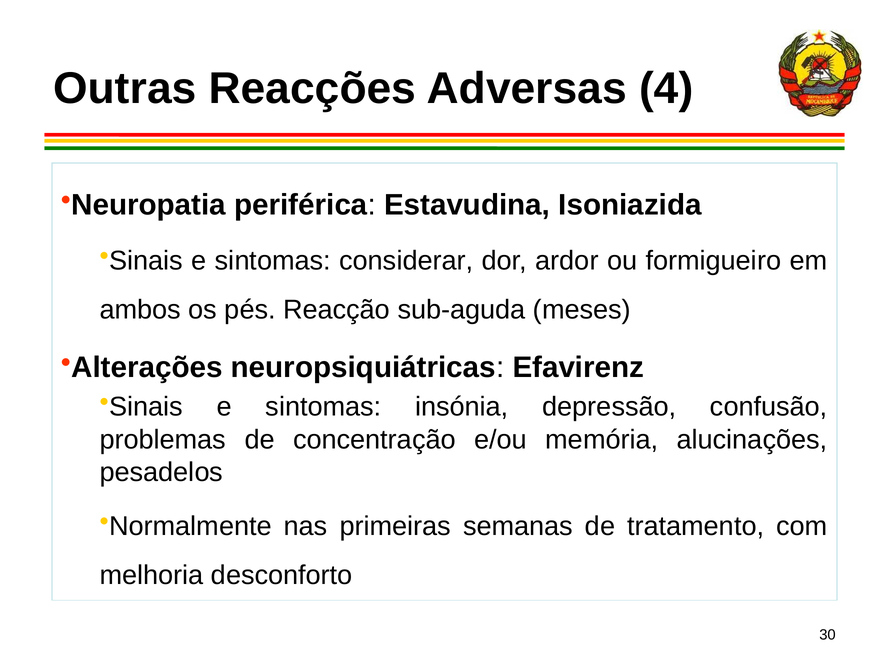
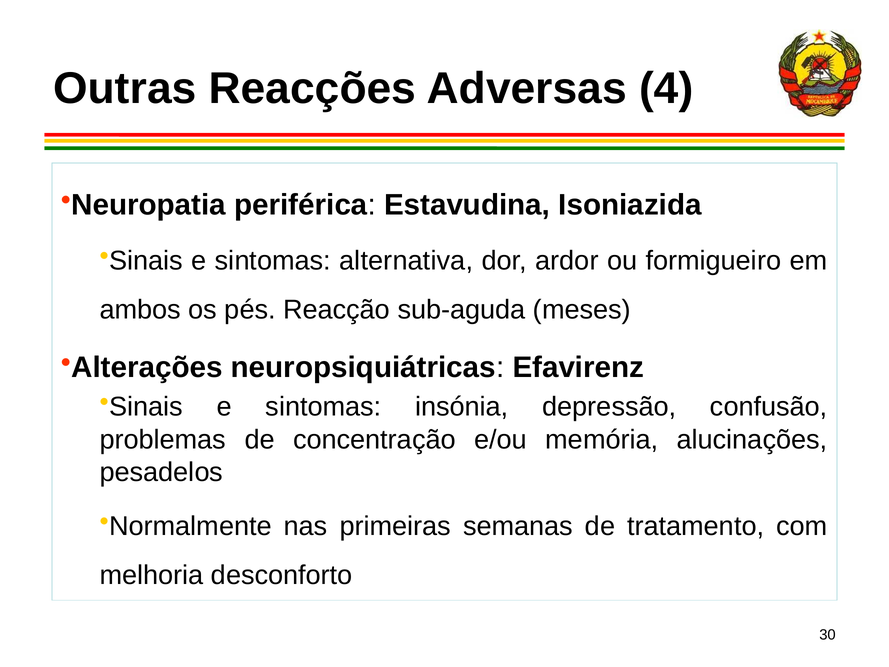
considerar: considerar -> alternativa (406, 261)
